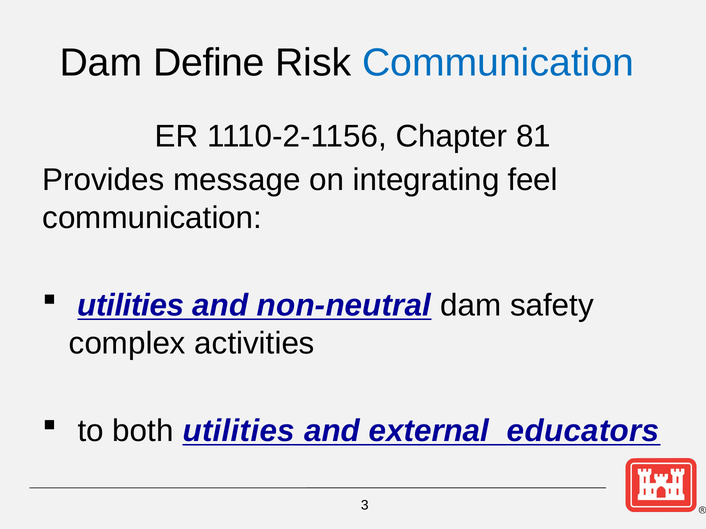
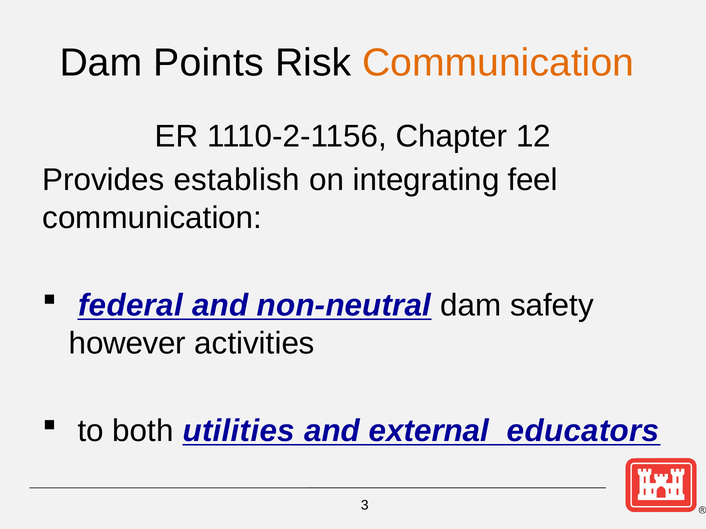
Define: Define -> Points (209, 63)
Communication colour: blue -> orange (498, 63)
81: 81 -> 12 (533, 136)
message: message -> establish (237, 180)
utilities: utilities -> federal (131, 306)
complex: complex -> however (127, 344)
